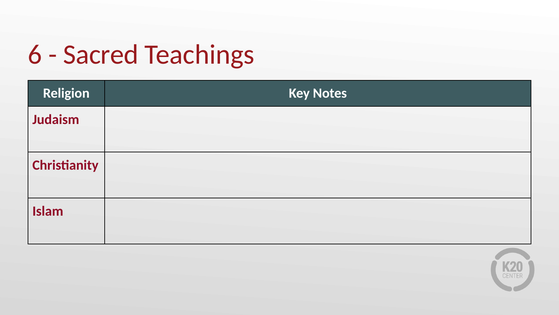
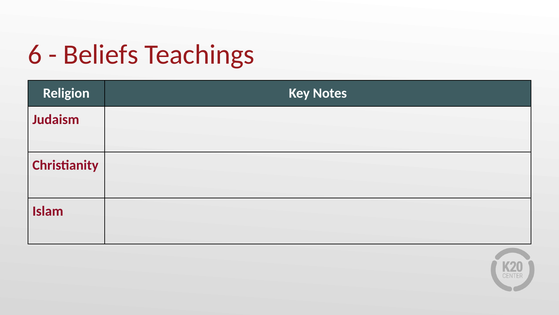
Sacred: Sacred -> Beliefs (101, 54)
